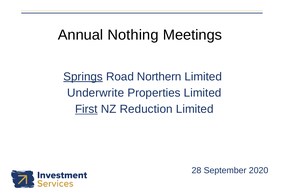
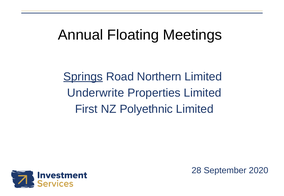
Nothing: Nothing -> Floating (133, 35)
First underline: present -> none (86, 109)
Reduction: Reduction -> Polyethnic (146, 109)
